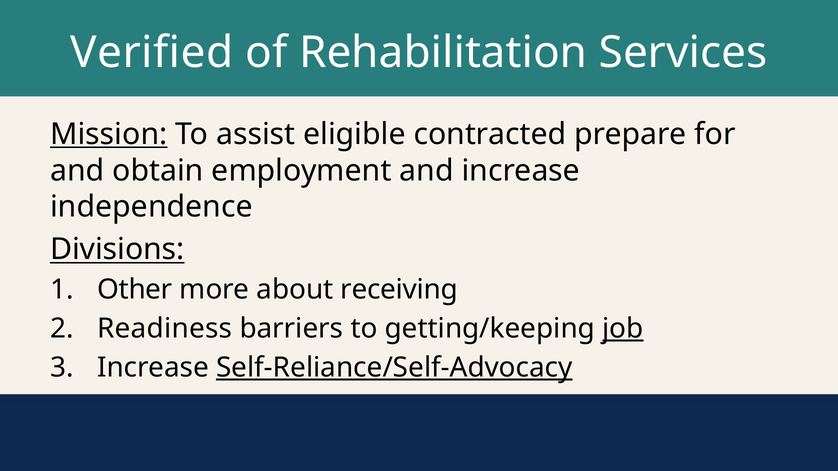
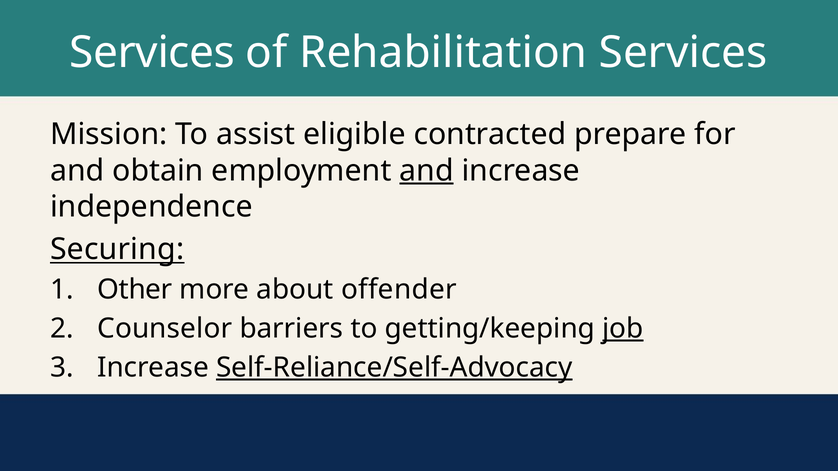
Verified: Verified -> Services (152, 53)
Mission underline: present -> none (109, 134)
and underline: none -> present (426, 171)
Divisions: Divisions -> Securing (117, 249)
receiving: receiving -> offender (399, 290)
Readiness: Readiness -> Counselor (165, 329)
